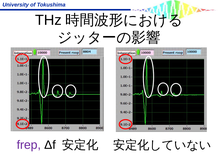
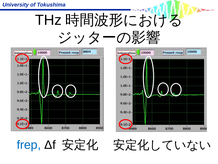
frep colour: purple -> blue (29, 144)
